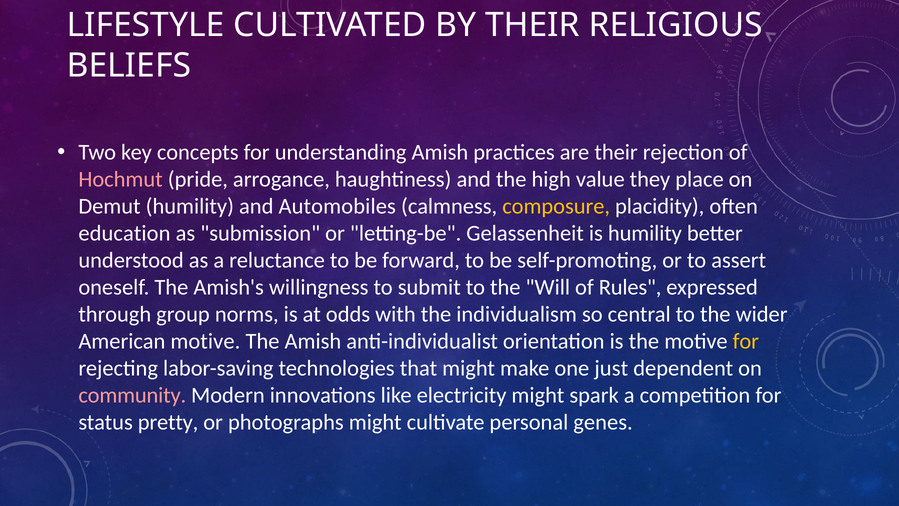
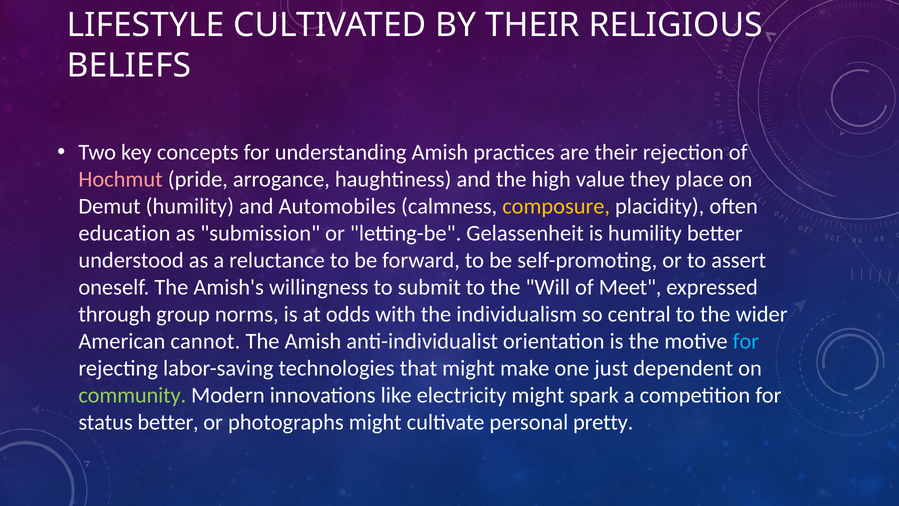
Rules: Rules -> Meet (630, 287)
American motive: motive -> cannot (205, 341)
for colour: yellow -> light blue (746, 341)
community colour: pink -> light green (132, 395)
status pretty: pretty -> better (168, 422)
genes: genes -> pretty (603, 422)
